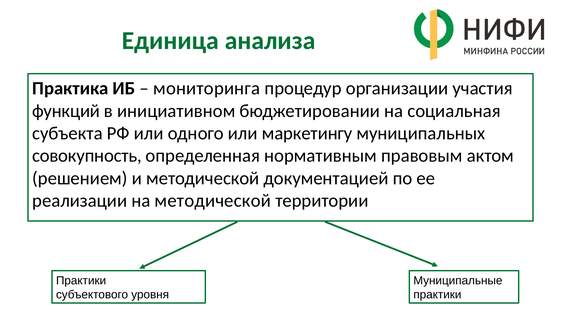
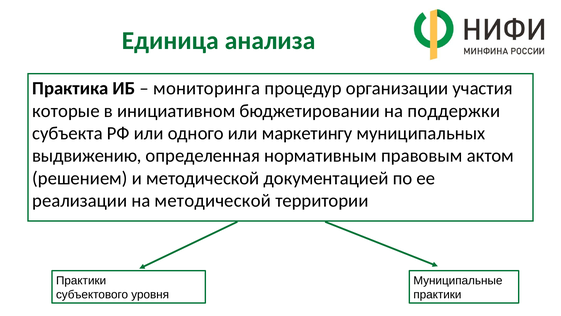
функций: функций -> которые (66, 111)
социальная: социальная -> поддержки (454, 111)
совокупность: совокупность -> выдвижению (87, 156)
